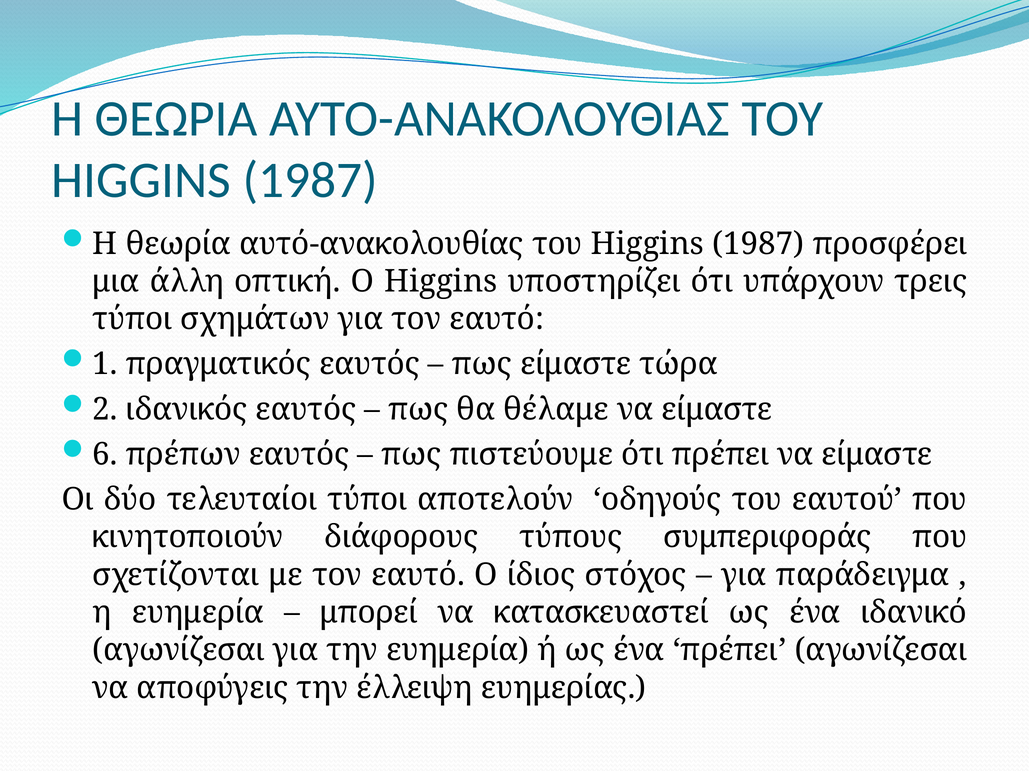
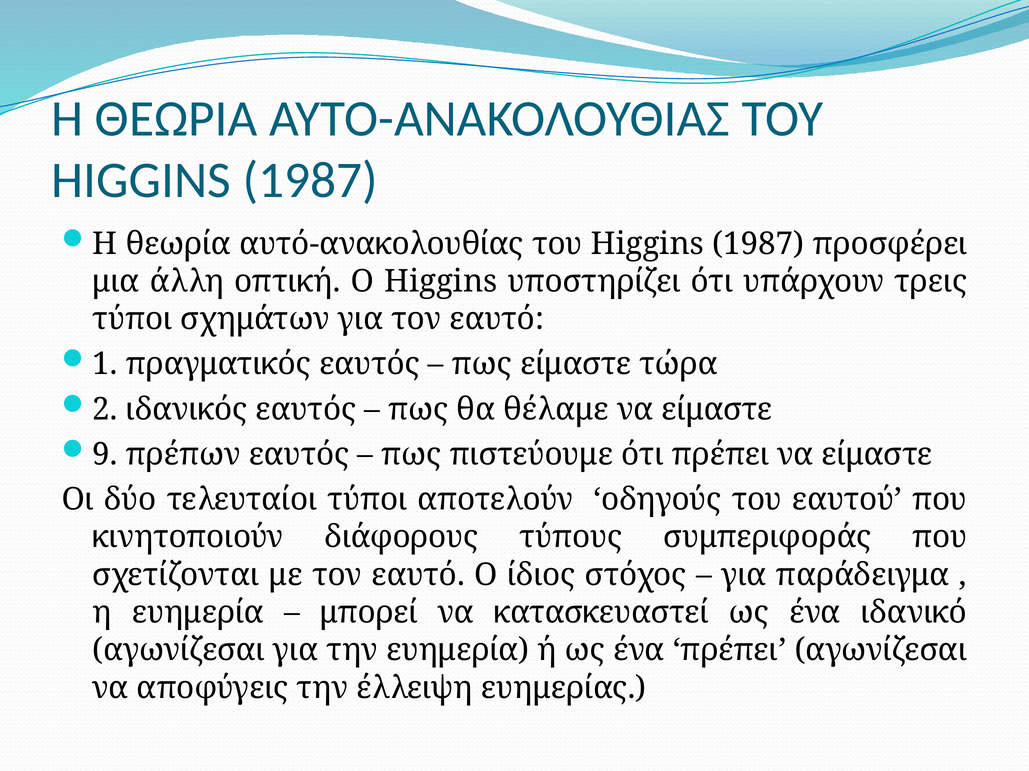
6: 6 -> 9 (105, 455)
